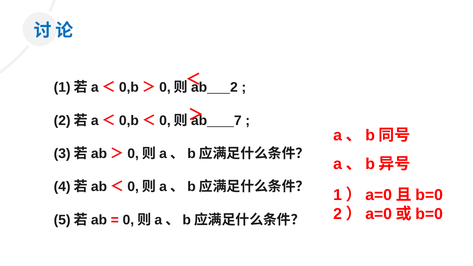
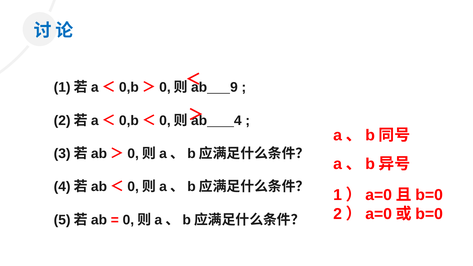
2: 2 -> 9 (234, 87)
7: 7 -> 4 (238, 121)
